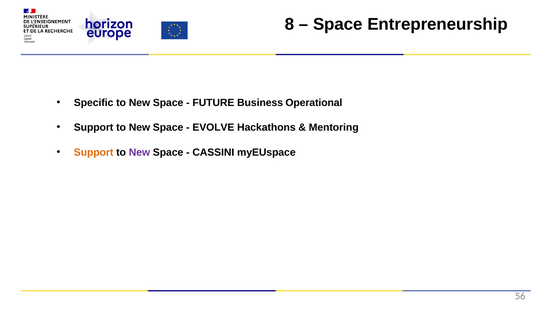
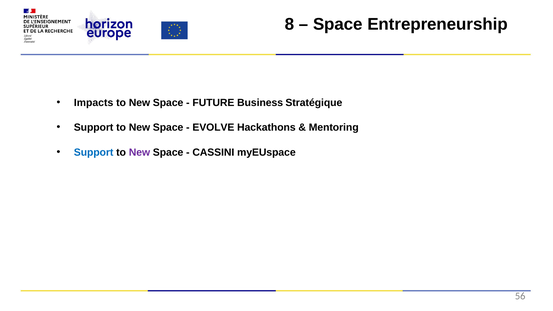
Specific: Specific -> Impacts (94, 103)
Operational: Operational -> Stratégique (314, 103)
Support colour: orange -> blue (94, 152)
